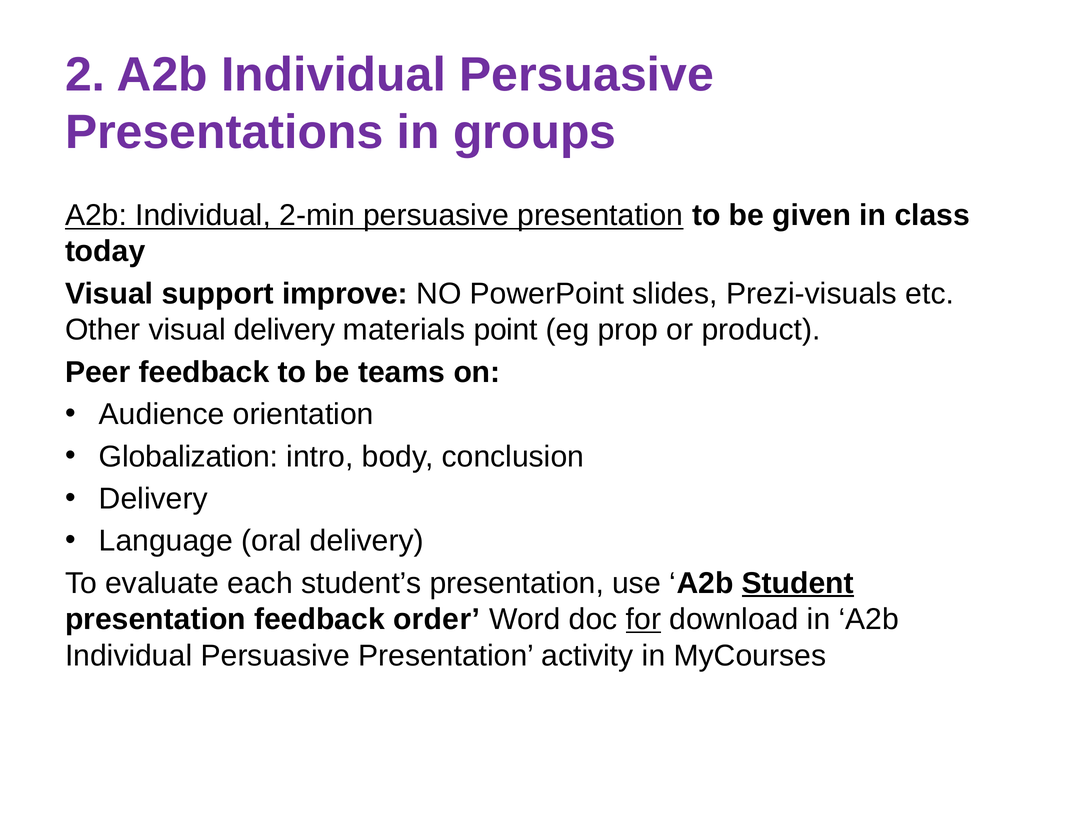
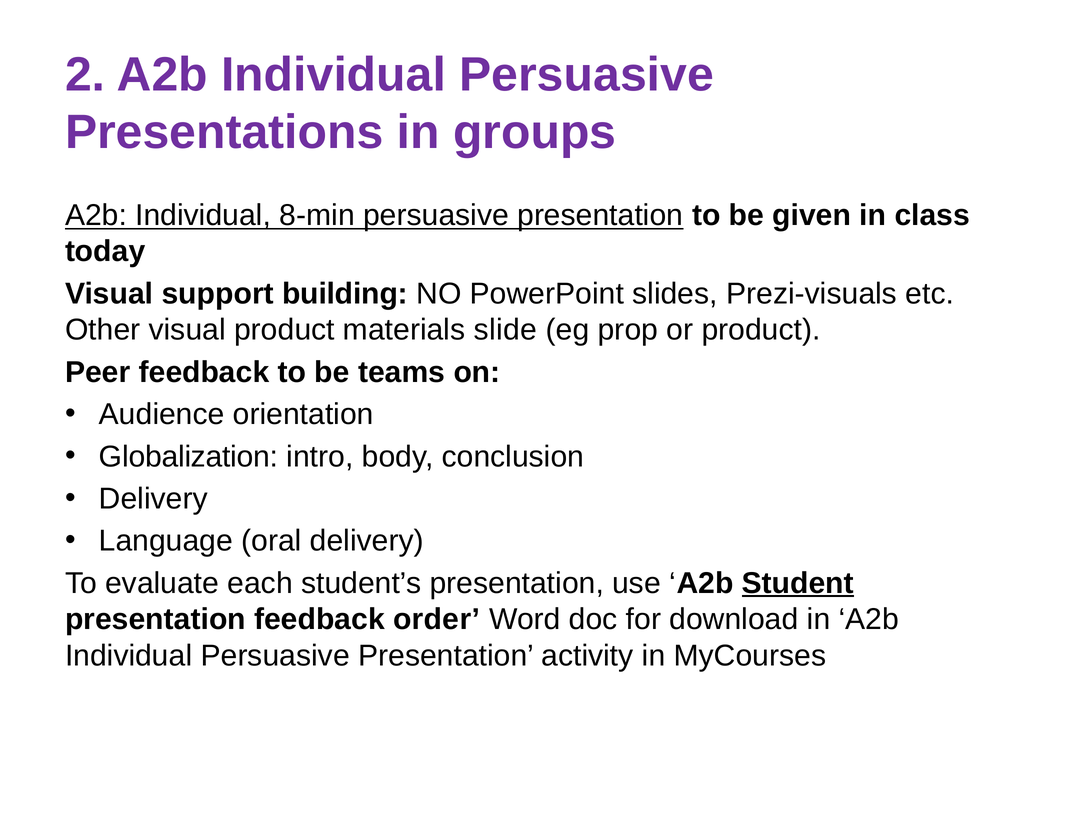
2-min: 2-min -> 8-min (317, 215)
improve: improve -> building (345, 294)
visual delivery: delivery -> product (284, 330)
point: point -> slide (505, 330)
for underline: present -> none (643, 619)
